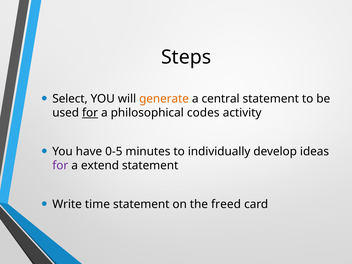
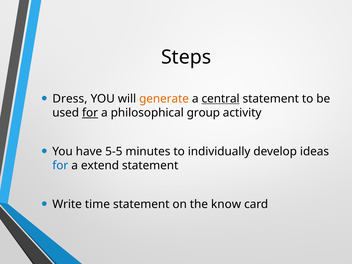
Select: Select -> Dress (70, 99)
central underline: none -> present (221, 99)
codes: codes -> group (203, 113)
0-5: 0-5 -> 5-5 (114, 151)
for colour: purple -> blue (60, 166)
freed: freed -> know (226, 204)
